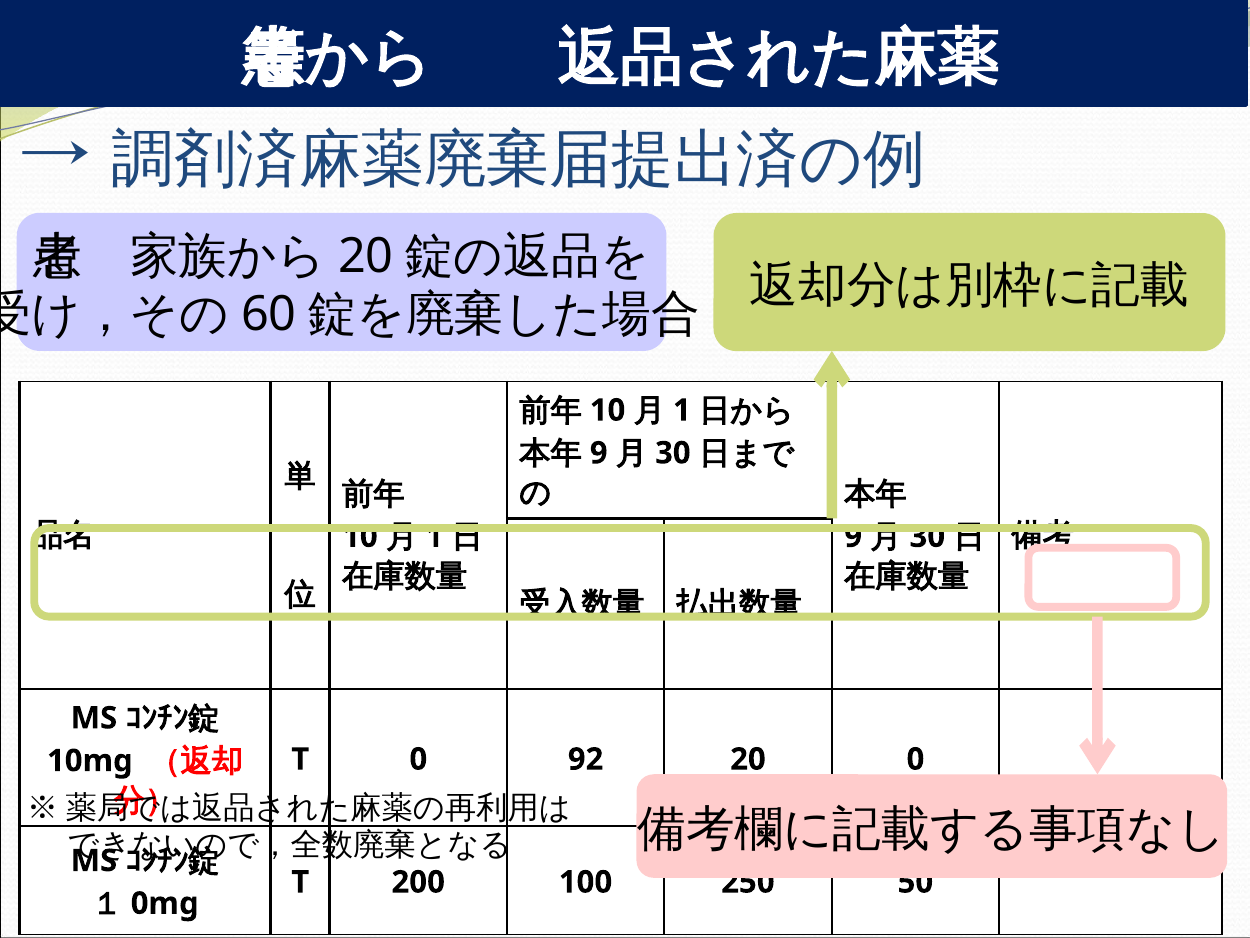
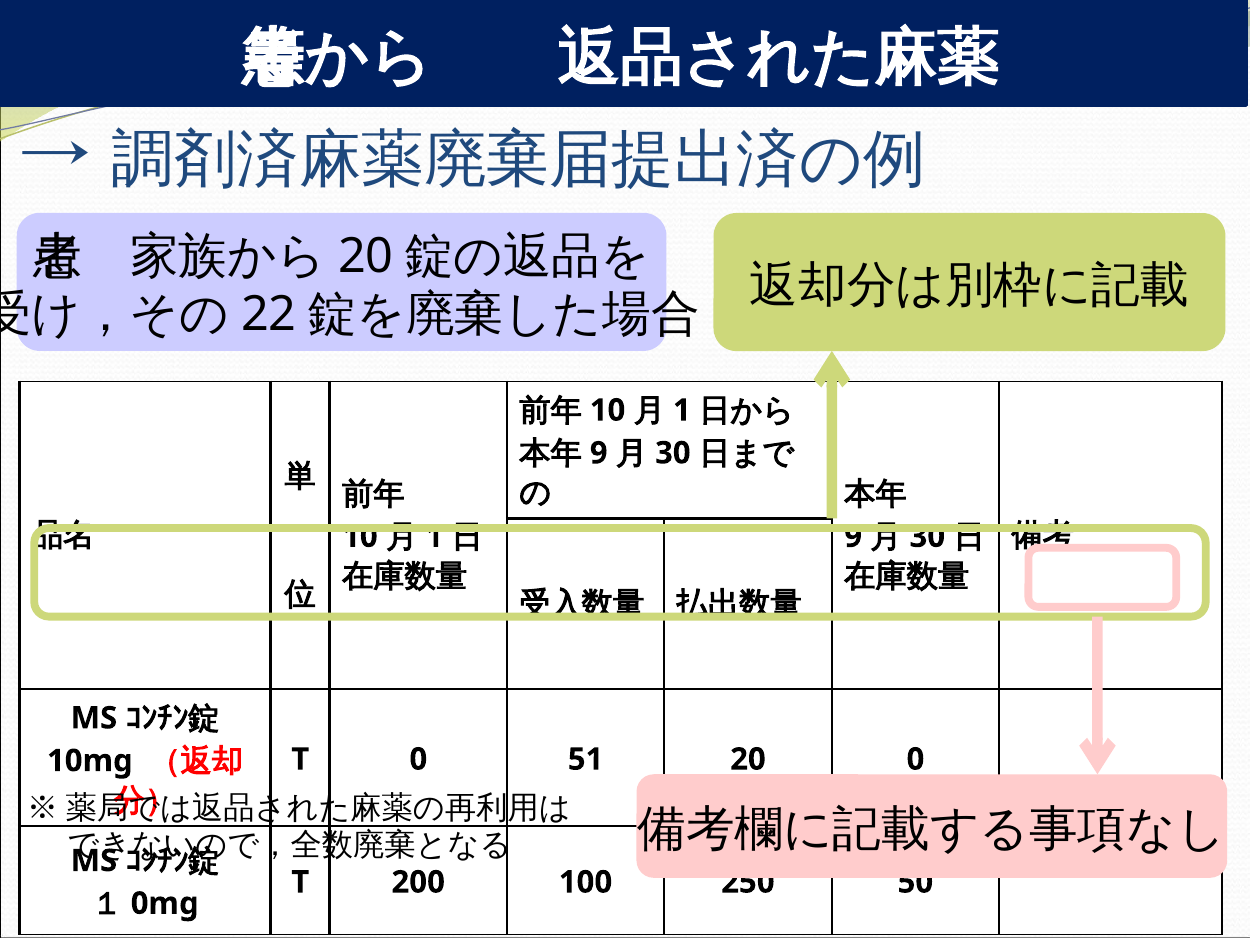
60: 60 -> 22 (269, 314)
92: 92 -> 51 (586, 759)
